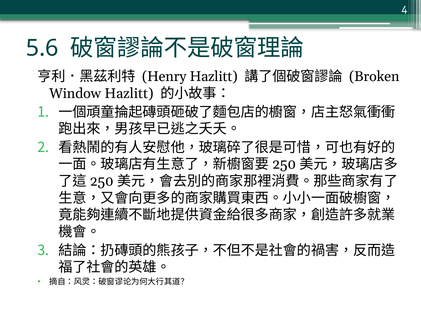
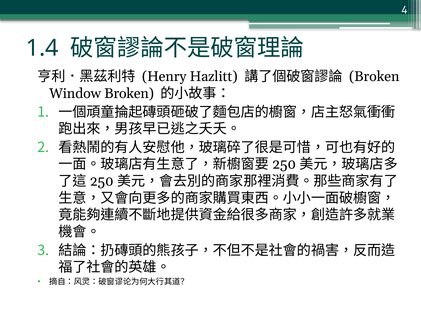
5.6: 5.6 -> 1.4 (42, 48)
Window Hazlitt: Hazlitt -> Broken (129, 93)
